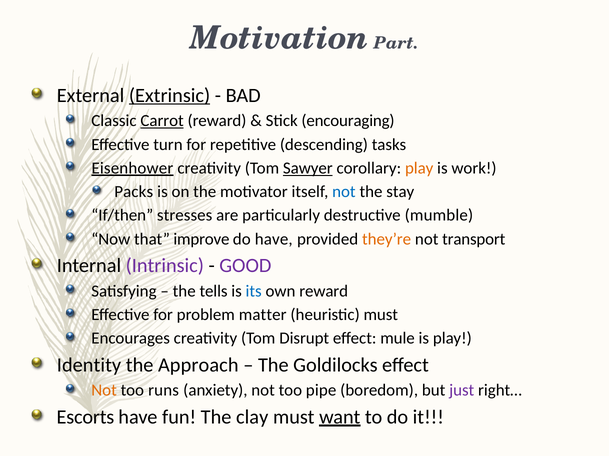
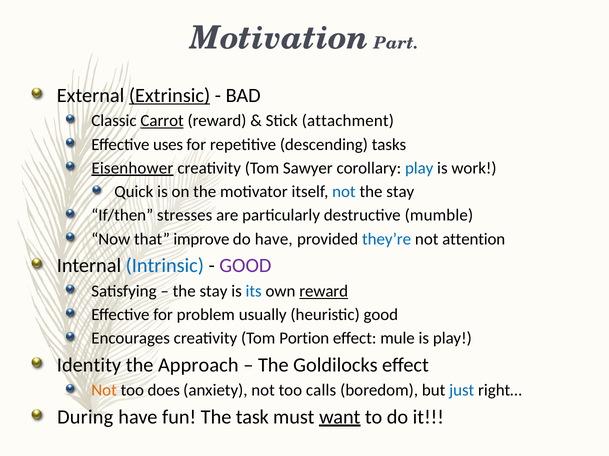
encouraging: encouraging -> attachment (348, 121)
turn: turn -> uses (168, 145)
Sawyer underline: present -> none (308, 168)
play colour: orange -> blue (419, 168)
Packs: Packs -> Quick (134, 192)
they’re colour: orange -> blue (387, 239)
transport: transport -> attention (474, 239)
Intrinsic colour: purple -> blue (165, 266)
tells: tells -> stay (213, 292)
reward underline: none -> present (324, 292)
matter: matter -> usually (263, 315)
heuristic must: must -> good (381, 315)
Disrupt: Disrupt -> Portion (304, 339)
runs: runs -> does (164, 391)
pipe: pipe -> calls (321, 391)
just colour: purple -> blue (462, 391)
Escorts: Escorts -> During (85, 418)
clay: clay -> task (252, 418)
